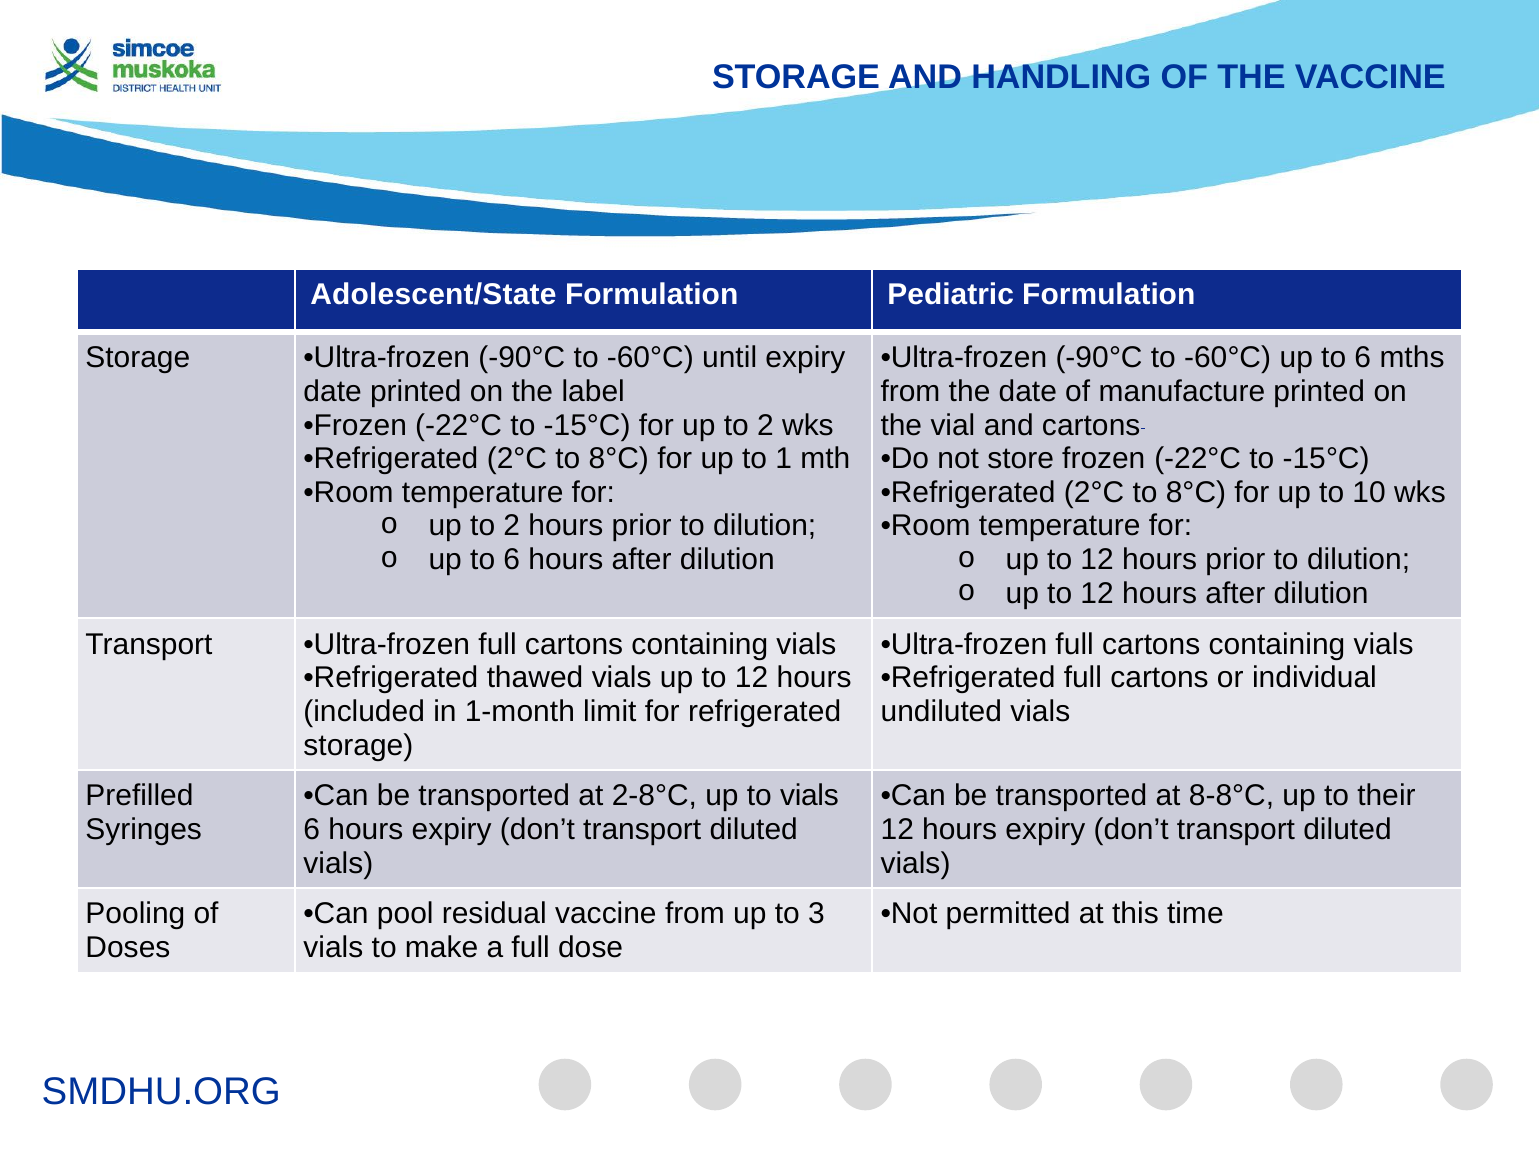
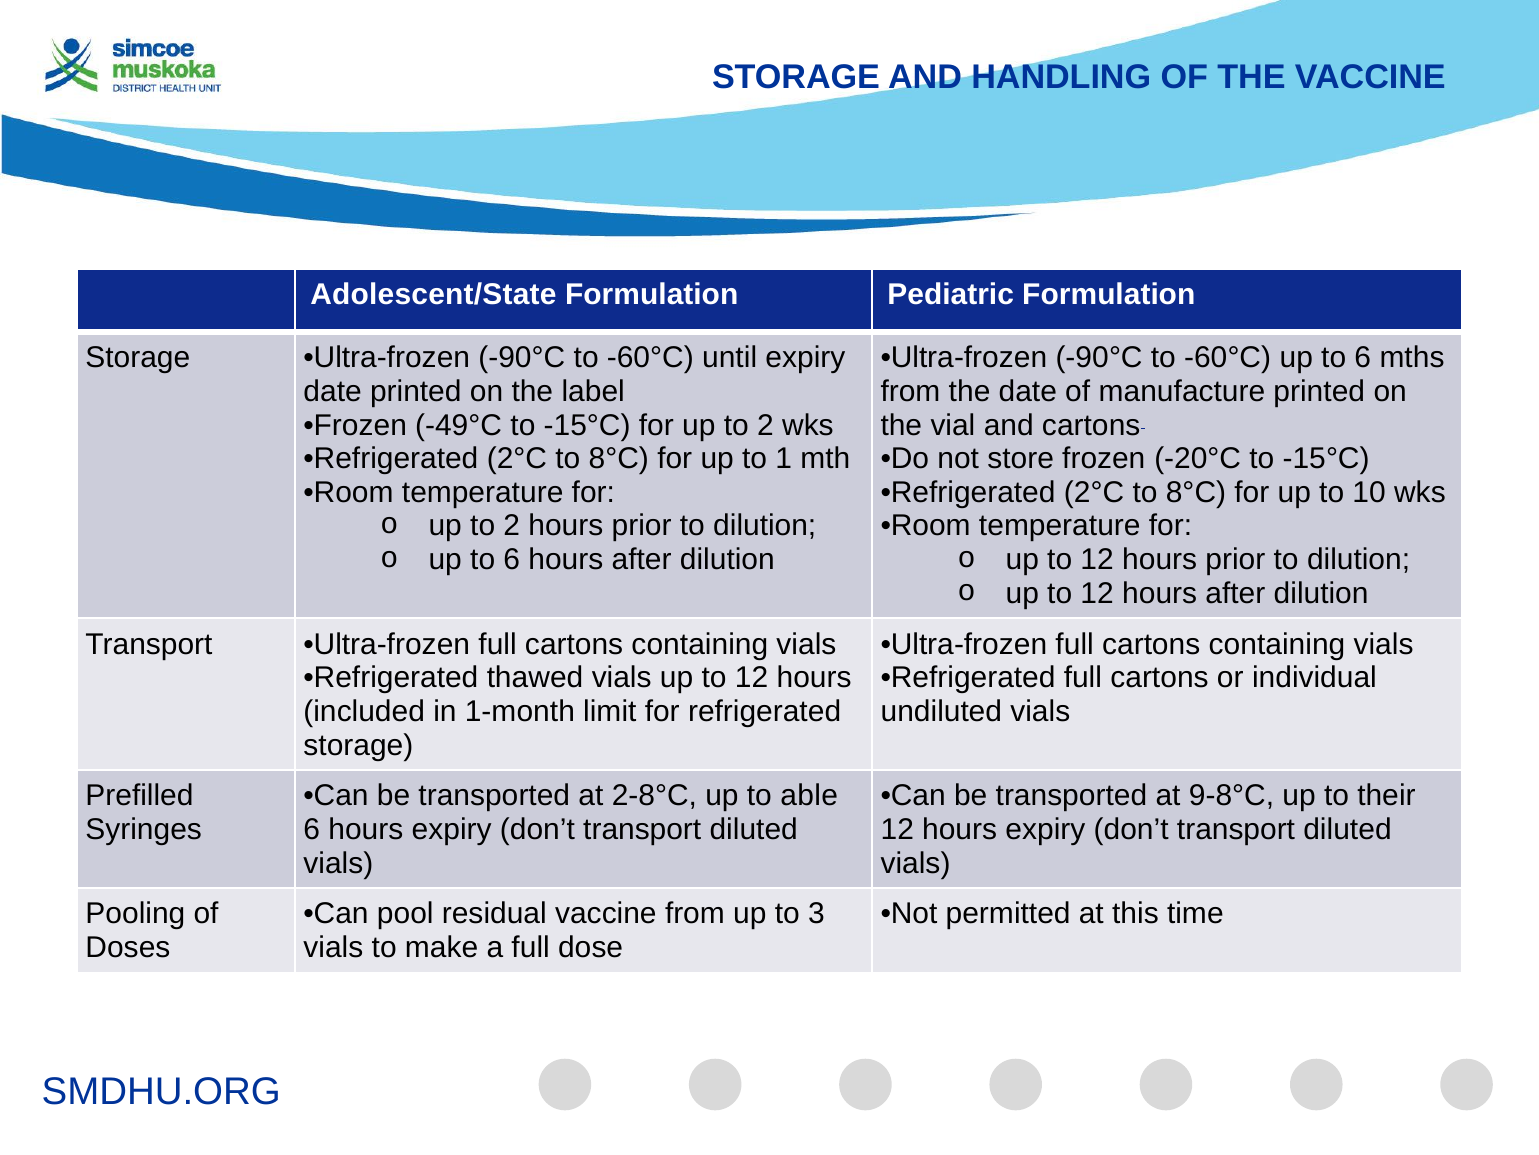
-22°C: -22°C -> -49°C (459, 425)
store frozen -22°C: -22°C -> -20°C (1198, 458)
to vials: vials -> able (809, 795)
8-8°C: 8-8°C -> 9-8°C (1231, 795)
